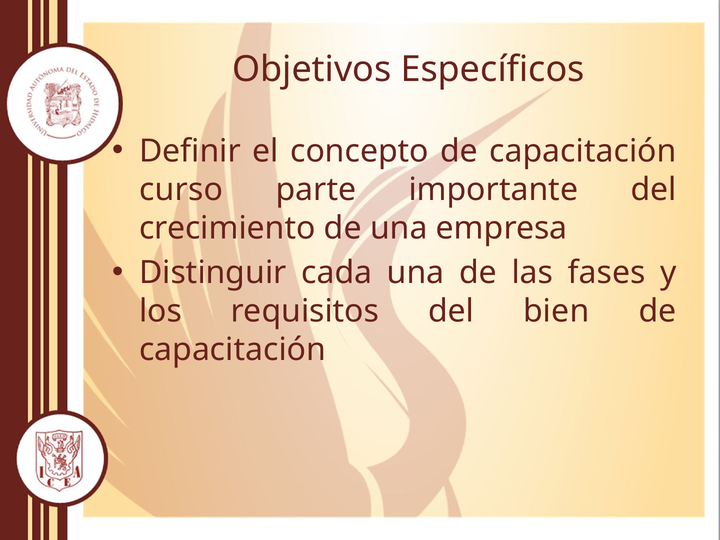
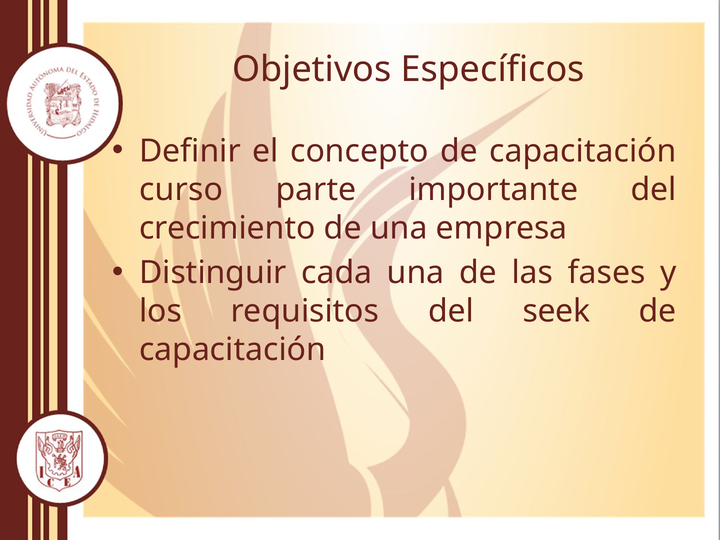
bien: bien -> seek (556, 311)
